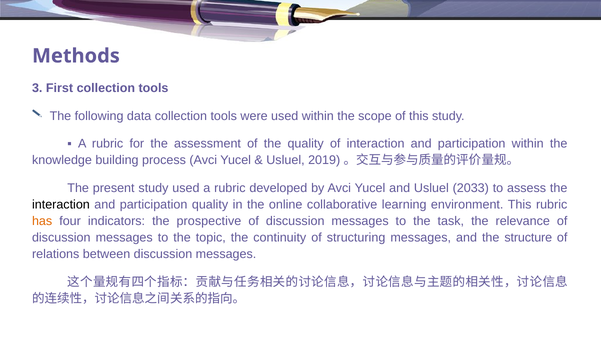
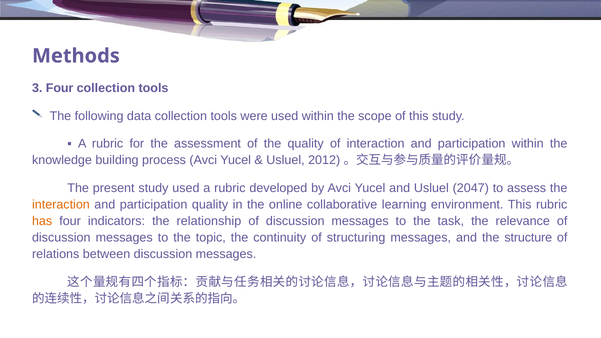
3 First: First -> Four (60, 88)
2019: 2019 -> 2012 (324, 160)
2033: 2033 -> 2047 (471, 188)
interaction colour: black -> orange (61, 205)
prospective: prospective -> relationship (209, 221)
